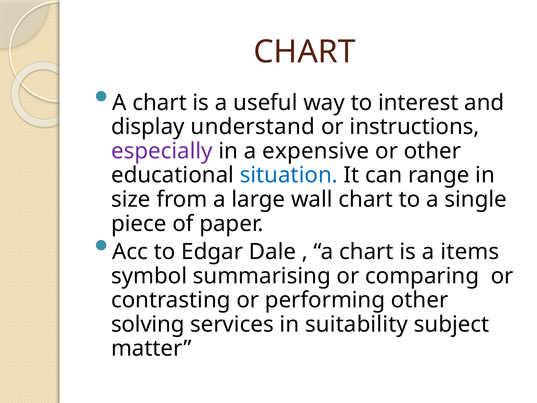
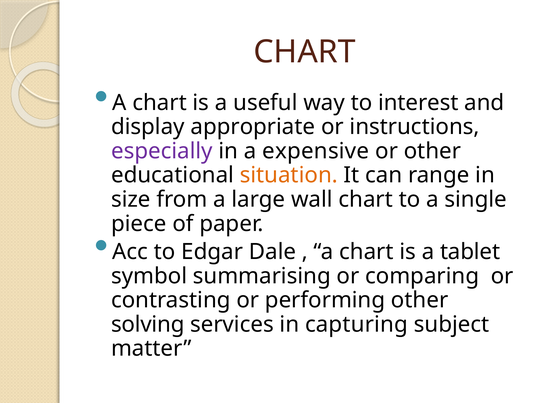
understand: understand -> appropriate (253, 127)
situation colour: blue -> orange (289, 175)
items: items -> tablet (470, 252)
suitability: suitability -> capturing (356, 324)
